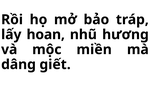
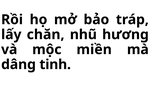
hoan: hoan -> chăn (46, 35)
giết: giết -> tinh (55, 64)
